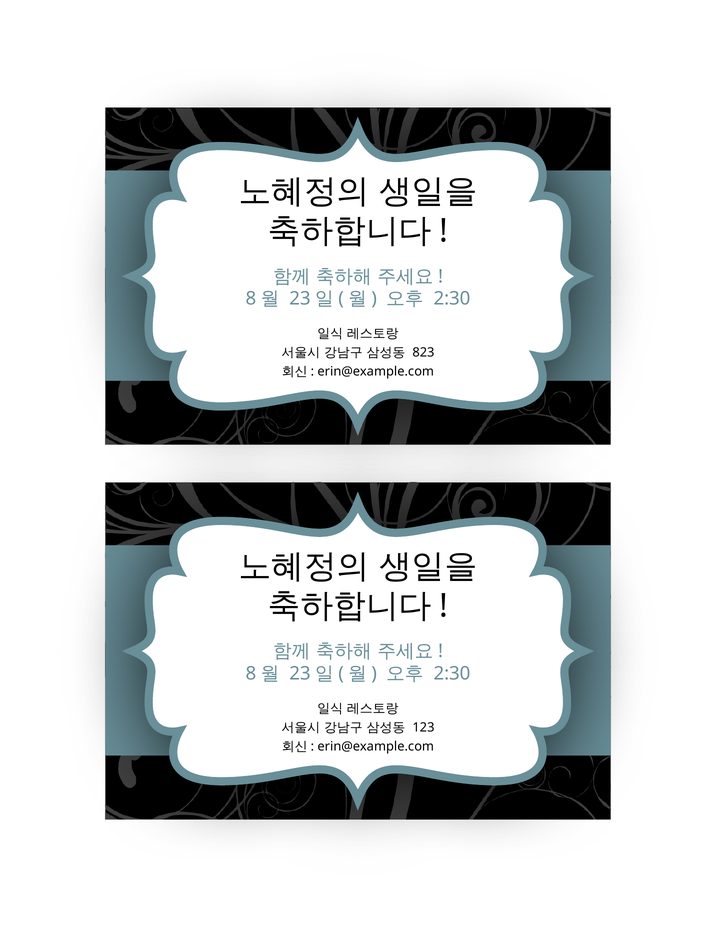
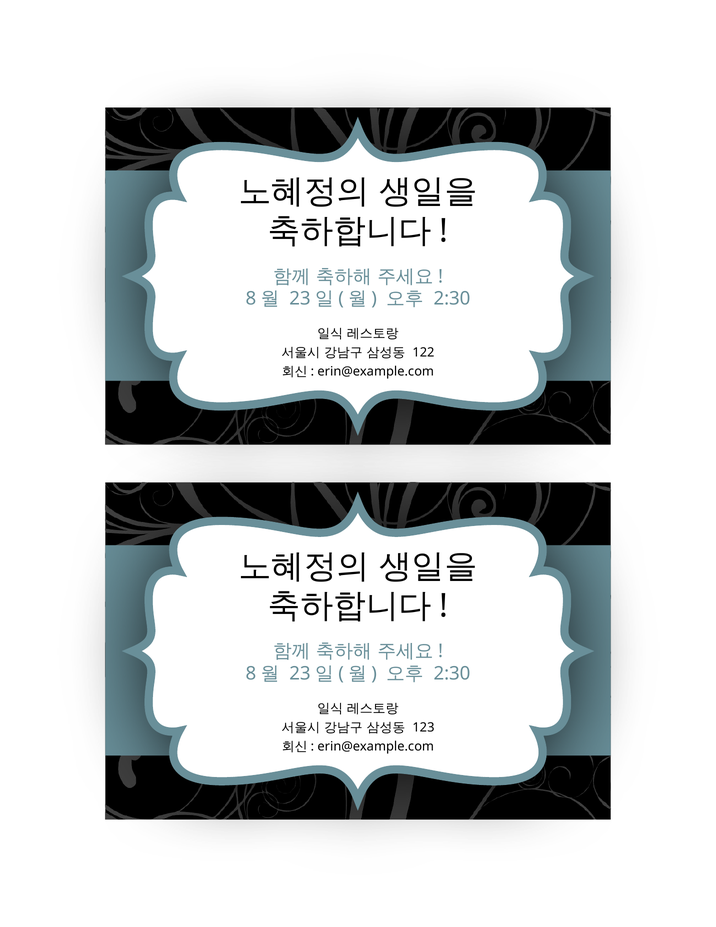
823: 823 -> 122 (423, 353)
